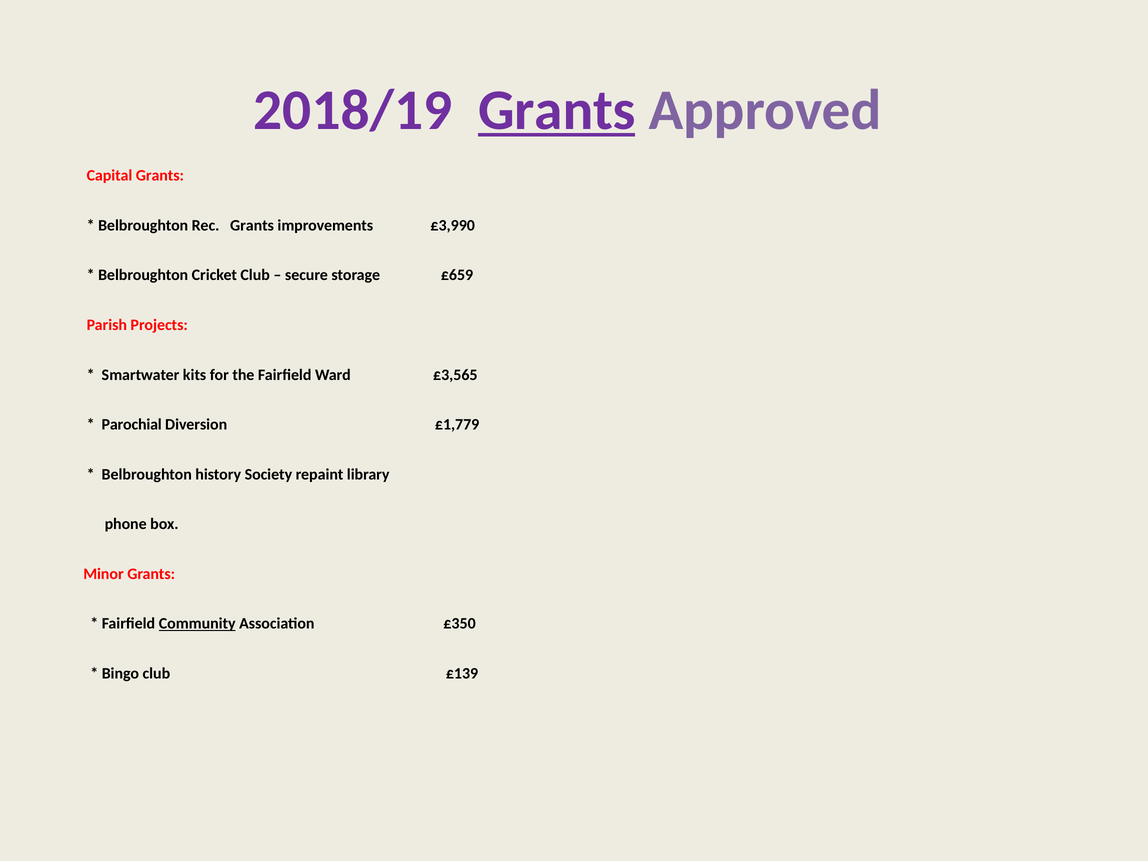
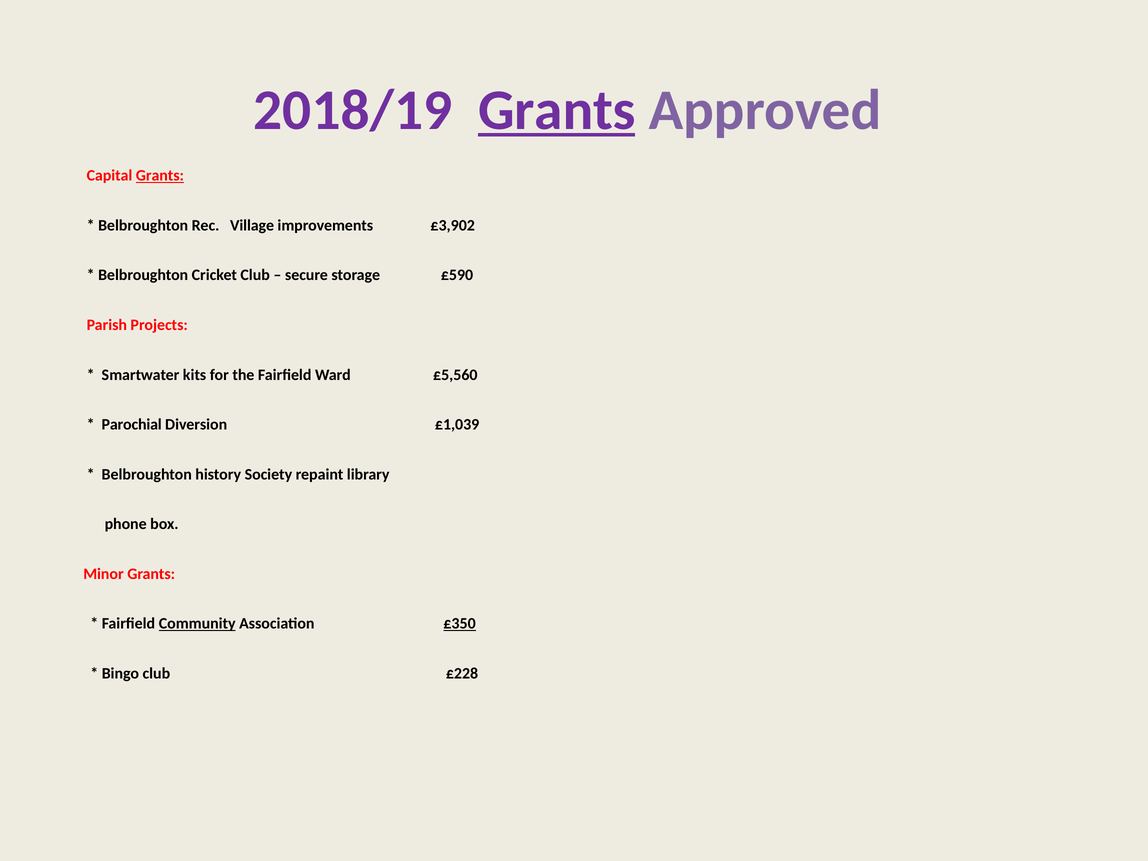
Grants underline: none -> present (160, 176)
Rec Grants: Grants -> Village (252, 225)
£3,990: £3,990 -> £3,902 (453, 225)
£659: £659 -> £590 (457, 275)
£3,565: £3,565 -> £5,560 (455, 375)
£1,779: £1,779 -> £1,039 (457, 425)
£350 underline: none -> present (460, 624)
£139: £139 -> £228 (462, 673)
